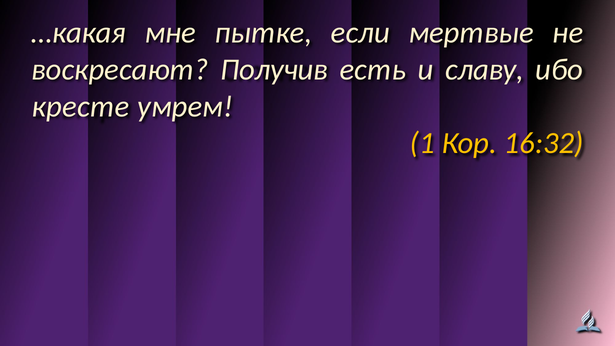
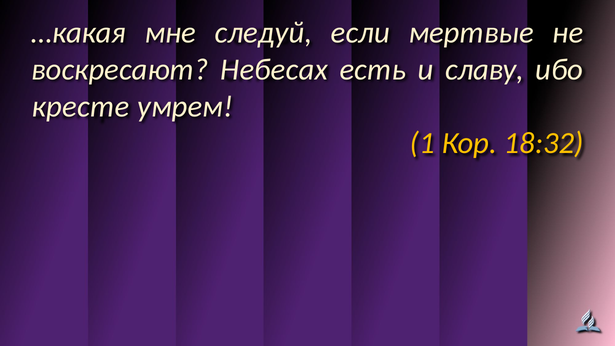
пытке: пытке -> следуй (263, 33)
Получив: Получив -> Небесах (274, 70)
16:32: 16:32 -> 18:32 (544, 143)
